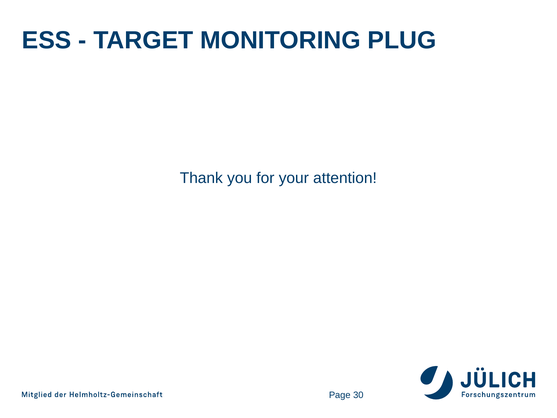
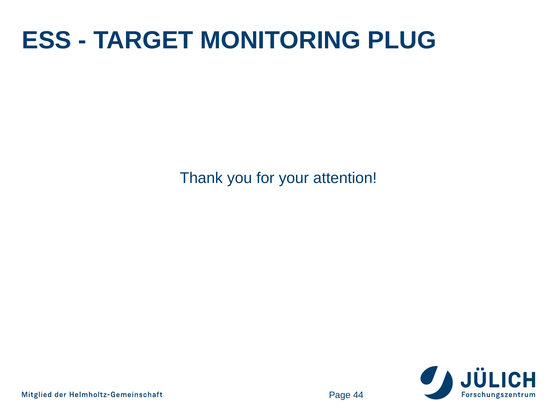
30: 30 -> 44 (358, 395)
